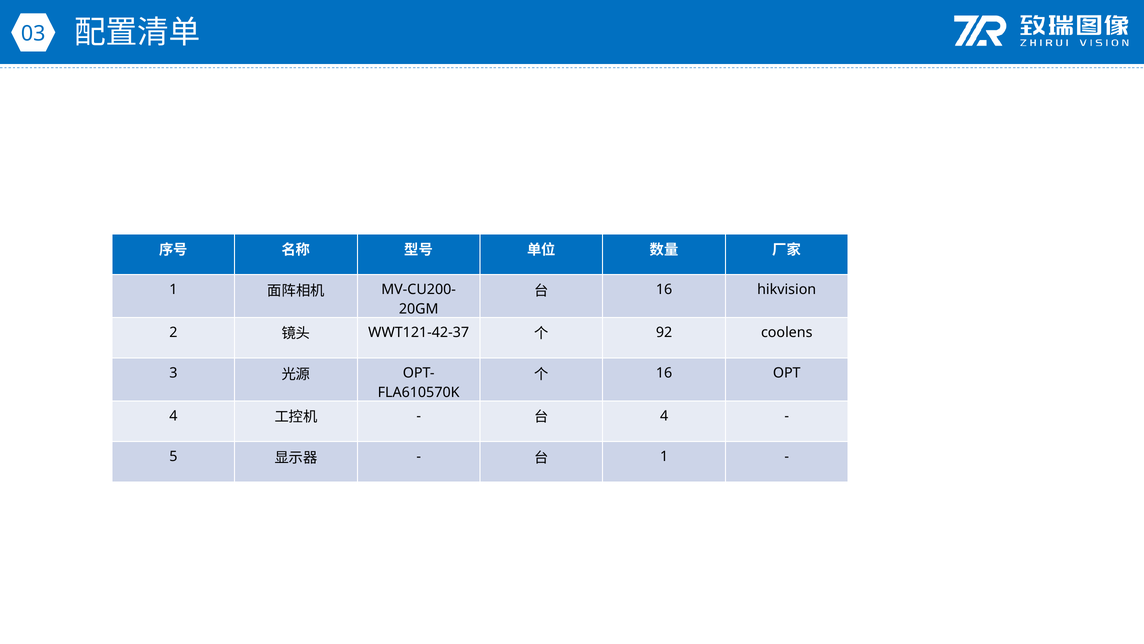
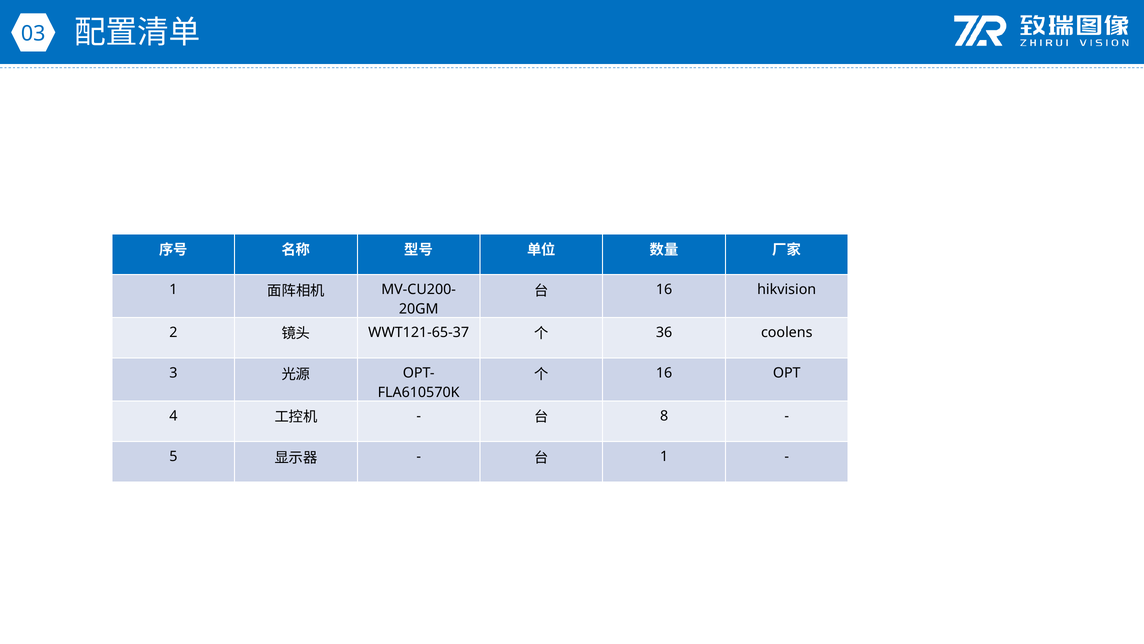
WWT121-42-37: WWT121-42-37 -> WWT121-65-37 (419, 332)
92: 92 -> 36 (664, 332)
4: 4 -> 8 (664, 416)
